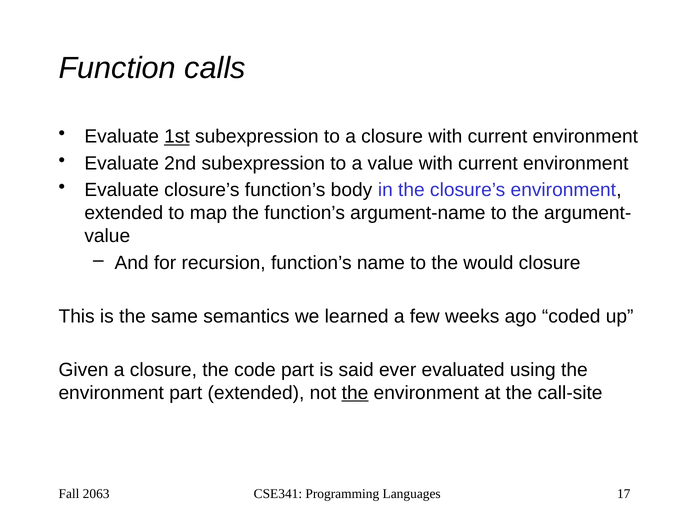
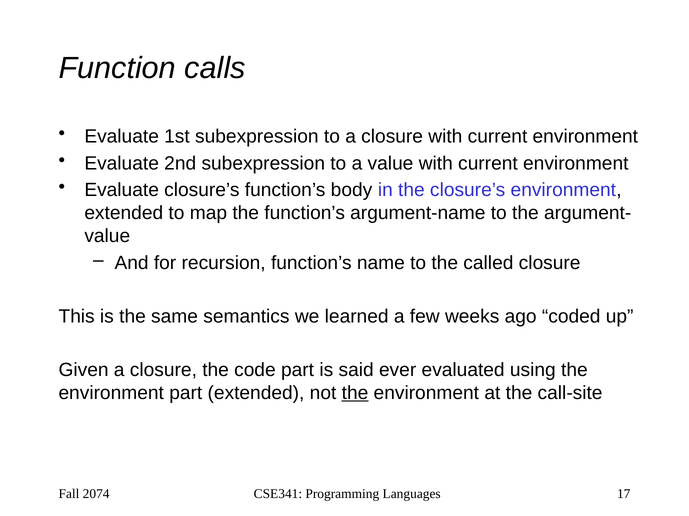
1st underline: present -> none (177, 137)
would: would -> called (488, 263)
2063: 2063 -> 2074 (96, 495)
